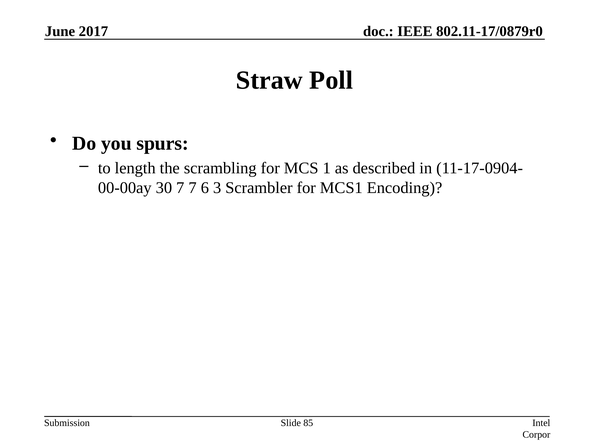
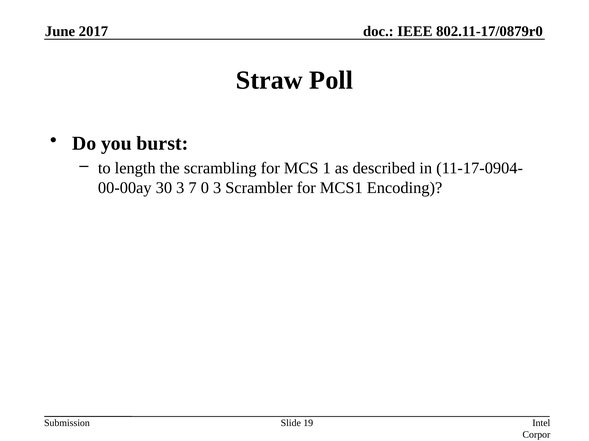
spurs: spurs -> burst (162, 144)
30 7: 7 -> 3 (180, 188)
6: 6 -> 0 (205, 188)
85: 85 -> 19 (308, 424)
